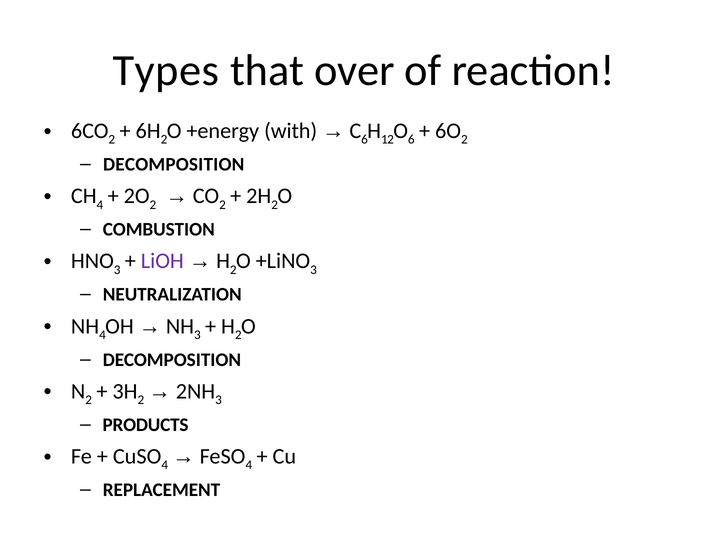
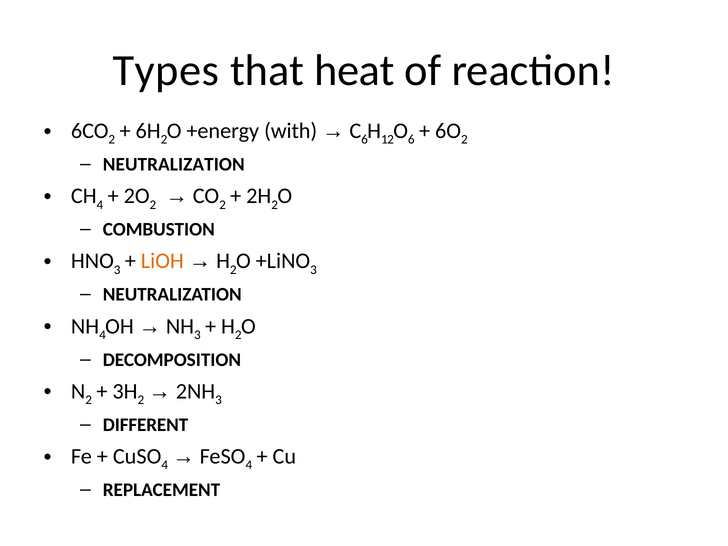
over: over -> heat (354, 70)
DECOMPOSITION: DECOMPOSITION -> NEUTRALIZATION (174, 165)
LiOH colour: purple -> orange (162, 261)
PRODUCTS: PRODUCTS -> DIFFERENT (146, 425)
